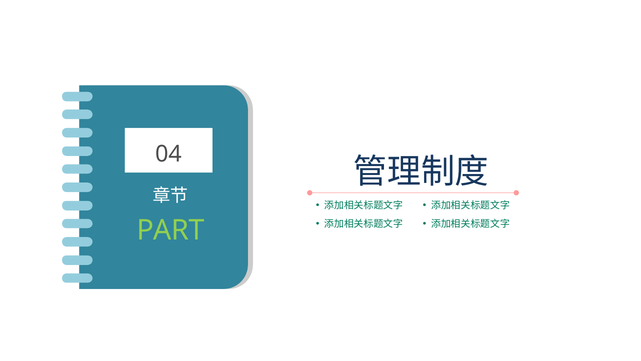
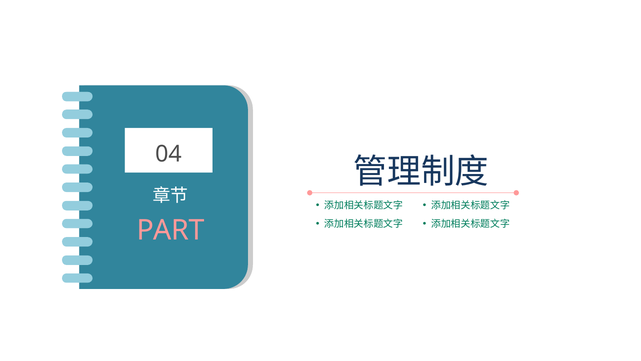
PART colour: light green -> pink (171, 230)
